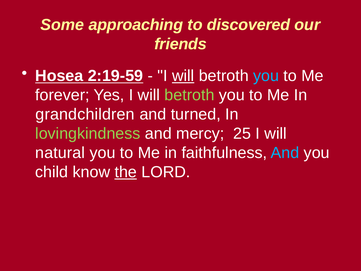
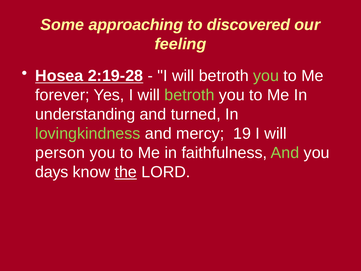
friends: friends -> feeling (180, 44)
2:19-59: 2:19-59 -> 2:19-28 (115, 76)
will underline: present -> none (183, 76)
you colour: light blue -> light green (266, 76)
grandchildren: grandchildren -> understanding (85, 114)
25: 25 -> 19 (242, 134)
natural: natural -> person (60, 153)
And colour: light blue -> light green (285, 153)
child: child -> days (52, 172)
